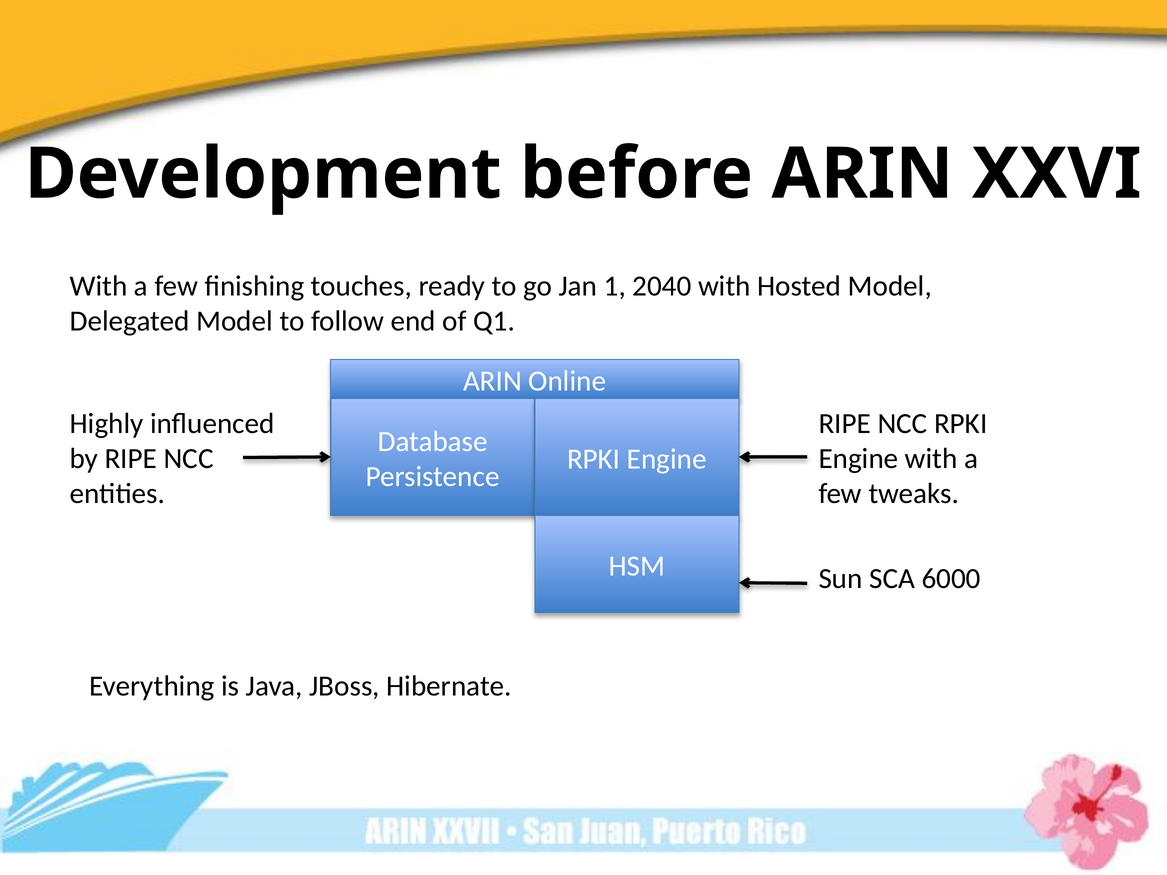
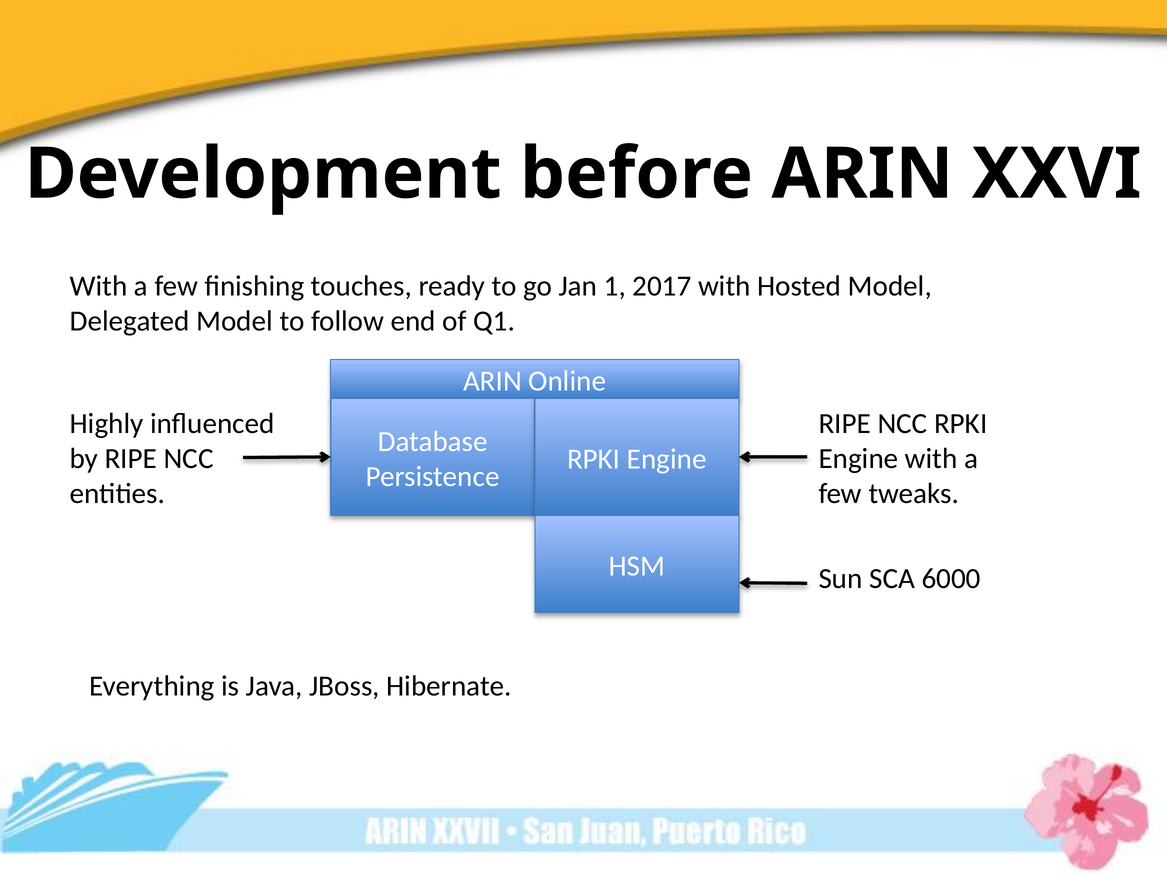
2040: 2040 -> 2017 (662, 286)
